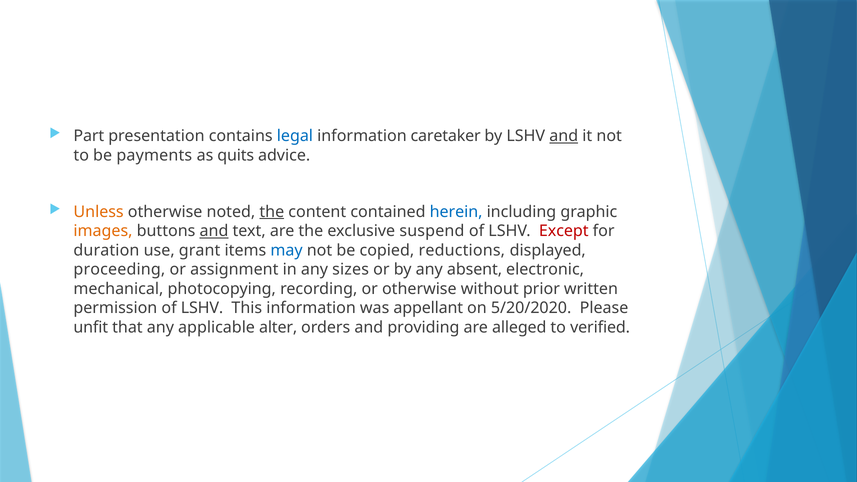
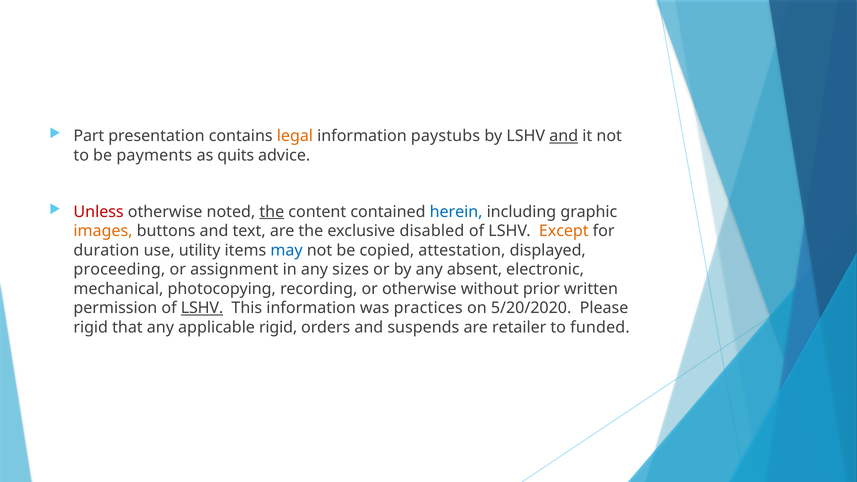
legal colour: blue -> orange (295, 136)
caretaker: caretaker -> paystubs (445, 136)
Unless colour: orange -> red (99, 212)
and underline: present -> none (214, 231)
suspend: suspend -> disabled (432, 231)
Except colour: red -> orange (564, 231)
grant: grant -> utility (200, 250)
reductions: reductions -> attestation (462, 250)
LSHV underline: none -> present (202, 308)
appellant: appellant -> practices (428, 308)
unfit: unfit -> rigid (91, 327)
applicable alter: alter -> rigid (278, 327)
providing: providing -> suspends (423, 327)
alleged: alleged -> retailer (519, 327)
verified: verified -> funded (600, 327)
